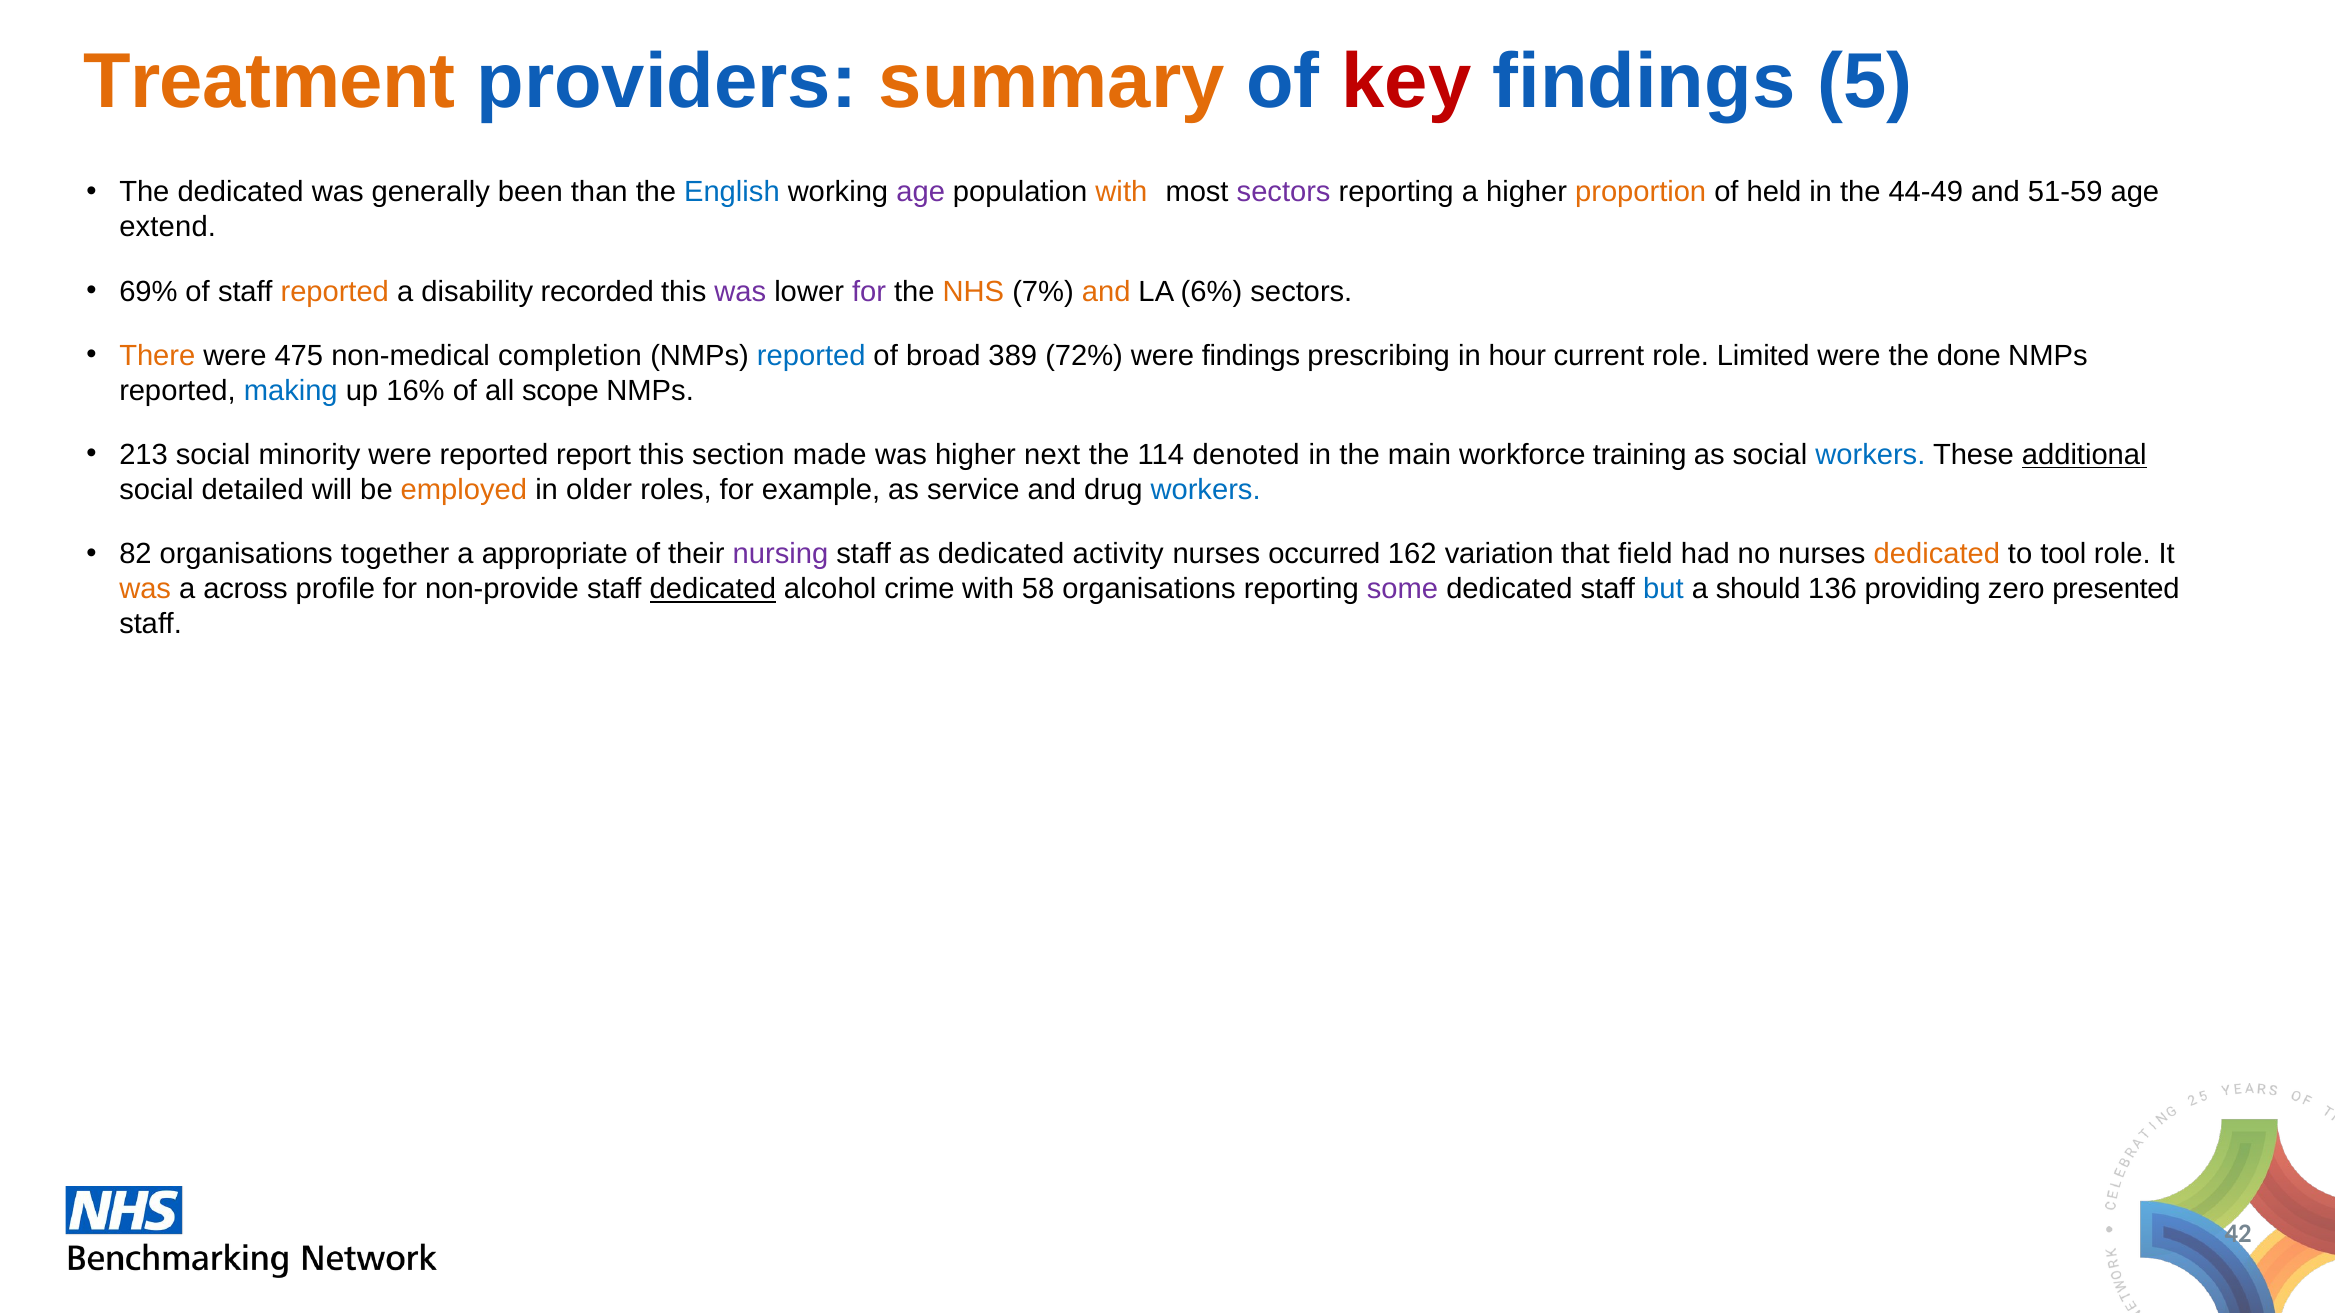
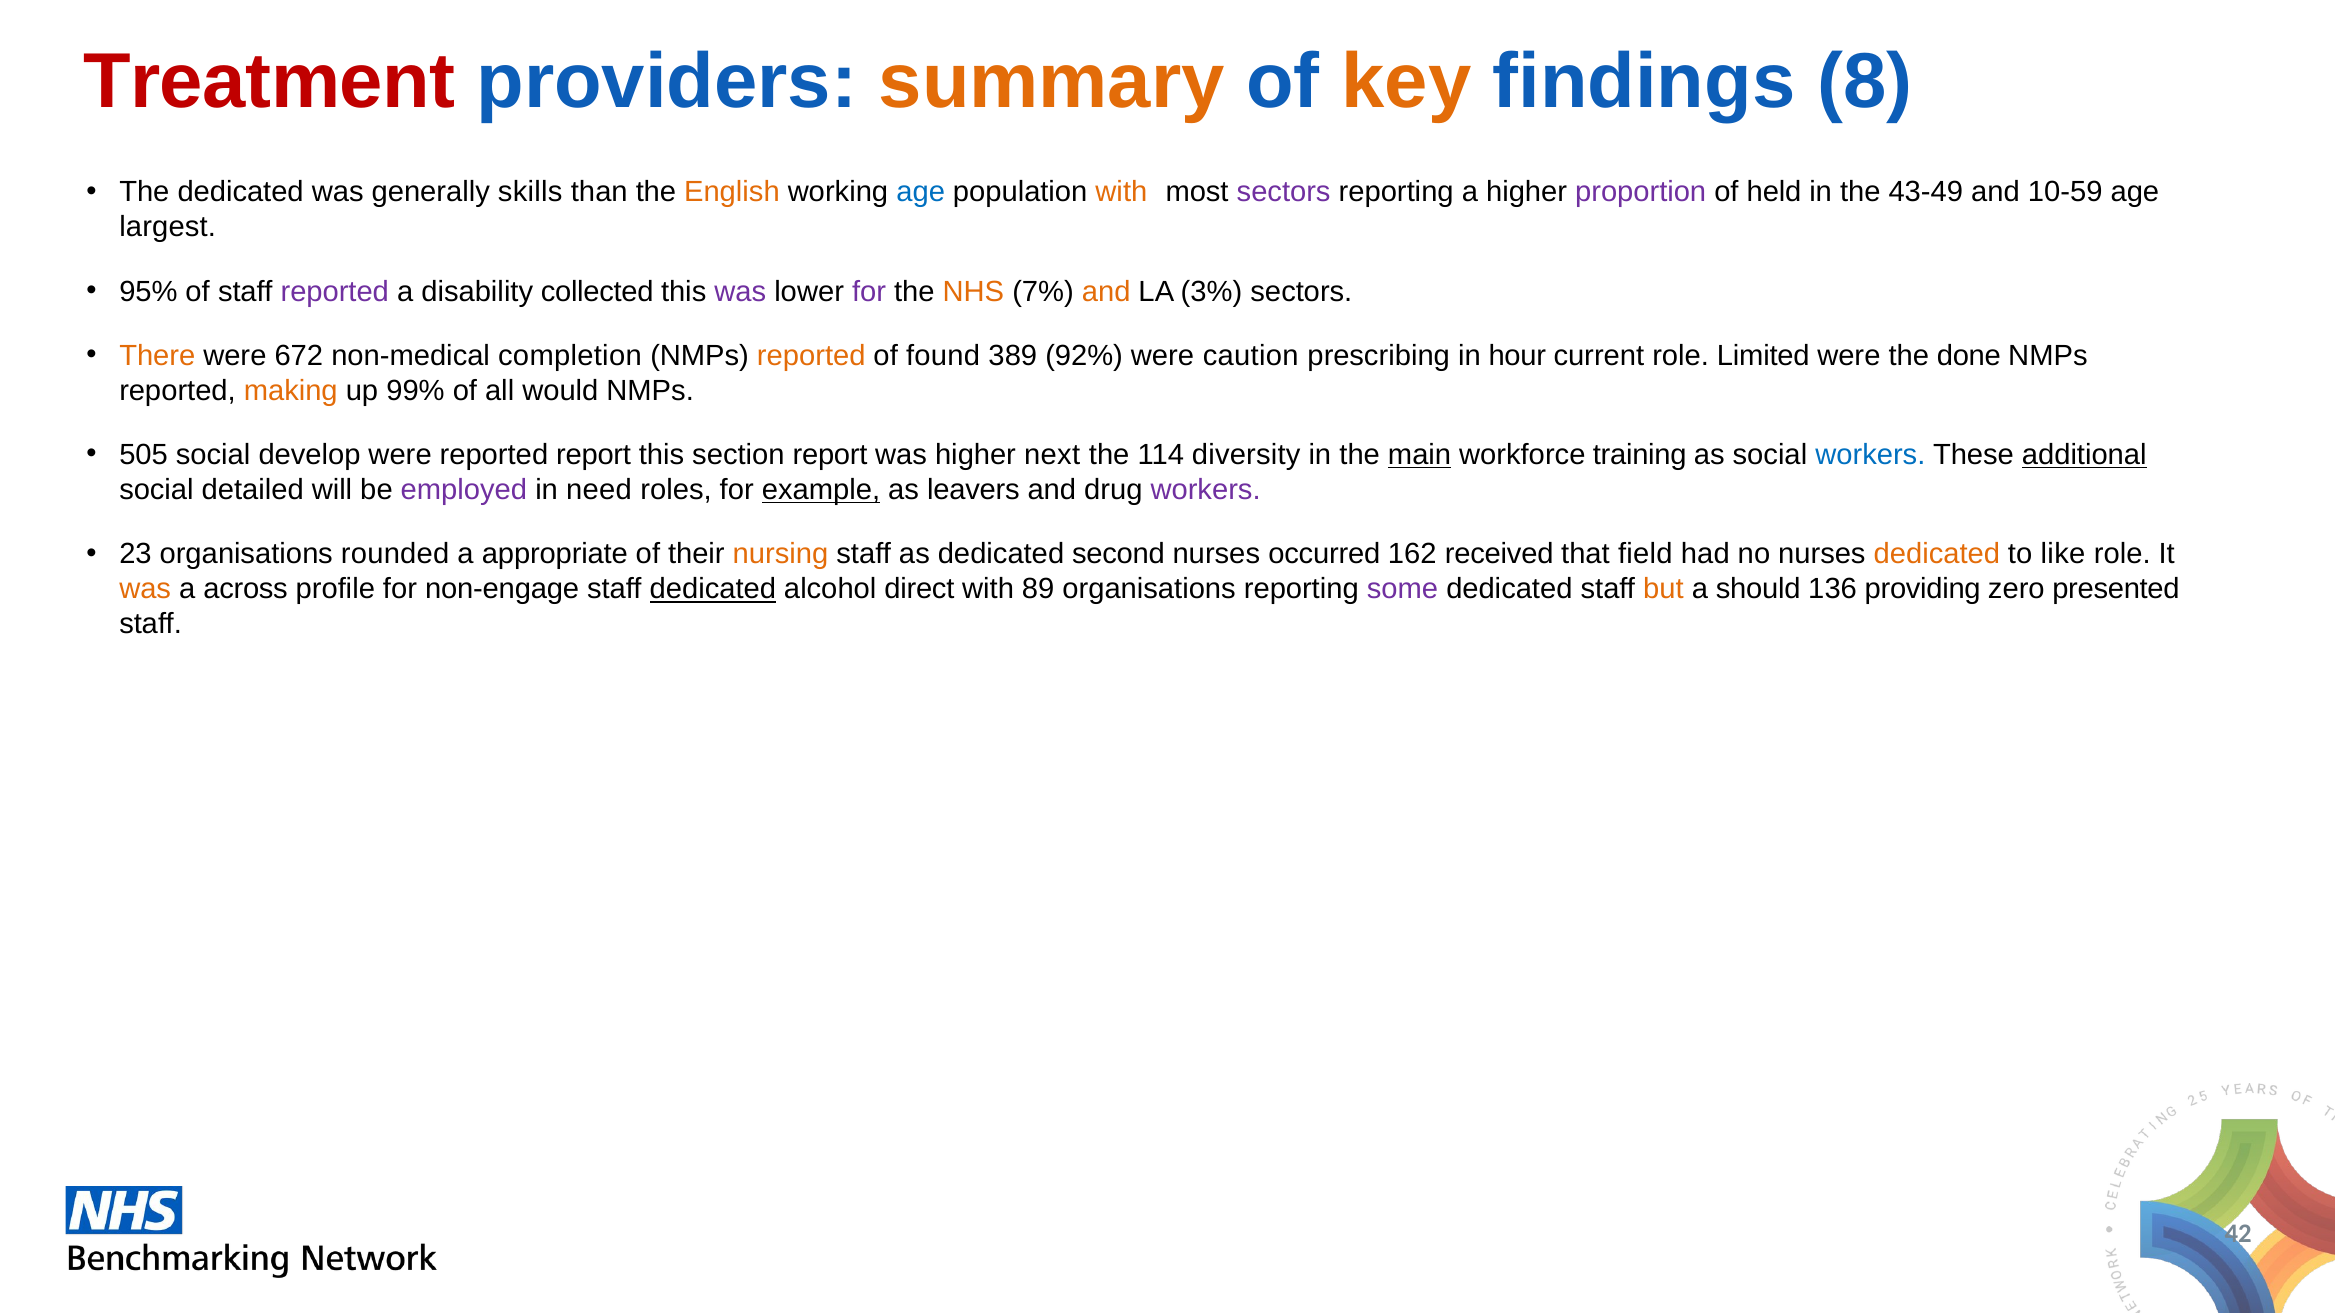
Treatment colour: orange -> red (269, 82)
key colour: red -> orange (1406, 82)
5: 5 -> 8 (1865, 82)
been: been -> skills (530, 192)
English colour: blue -> orange (732, 192)
age colour: purple -> blue (921, 192)
proportion colour: orange -> purple (1641, 192)
44-49: 44-49 -> 43-49 (1926, 192)
51-59: 51-59 -> 10-59 (2065, 192)
extend: extend -> largest (168, 227)
69%: 69% -> 95% (148, 292)
reported colour: orange -> purple (335, 292)
recorded: recorded -> collected (597, 292)
6%: 6% -> 3% (1211, 292)
475: 475 -> 672 (299, 356)
reported colour: blue -> orange (811, 356)
broad: broad -> found (943, 356)
72%: 72% -> 92% (1084, 356)
were findings: findings -> caution (1251, 356)
making colour: blue -> orange (291, 391)
16%: 16% -> 99% (415, 391)
scope: scope -> would (560, 391)
213: 213 -> 505 (144, 455)
minority: minority -> develop (310, 455)
section made: made -> report (830, 455)
denoted: denoted -> diversity (1246, 455)
main underline: none -> present (1420, 455)
employed colour: orange -> purple (464, 490)
older: older -> need (599, 490)
example underline: none -> present (821, 490)
service: service -> leavers (973, 490)
workers colour: blue -> purple (1206, 490)
82: 82 -> 23 (135, 554)
together: together -> rounded (395, 554)
nursing colour: purple -> orange (780, 554)
activity: activity -> second (1119, 554)
variation: variation -> received (1499, 554)
tool: tool -> like (2063, 554)
non-provide: non-provide -> non-engage (502, 589)
crime: crime -> direct (919, 589)
58: 58 -> 89 (1038, 589)
but colour: blue -> orange (1663, 589)
